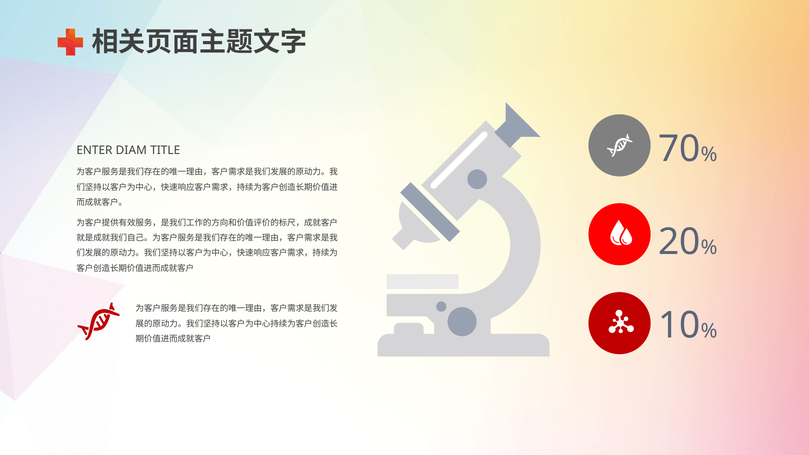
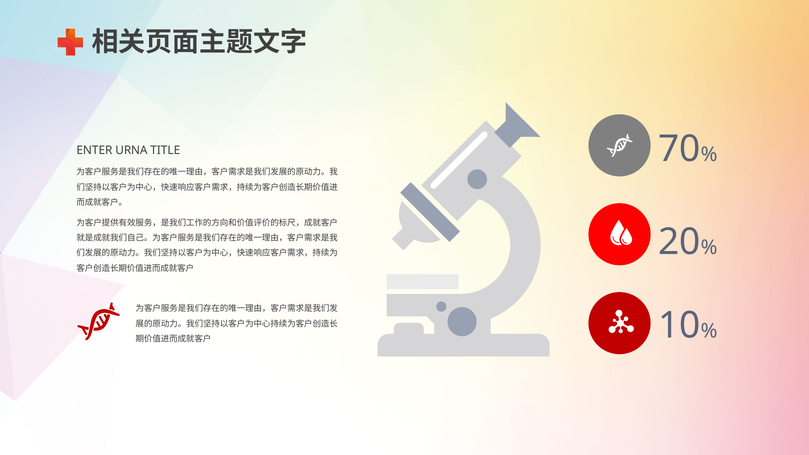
DIAM: DIAM -> URNA (131, 150)
